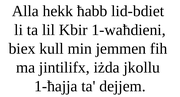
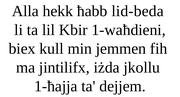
lid-bdiet: lid-bdiet -> lid-beda (138, 11)
